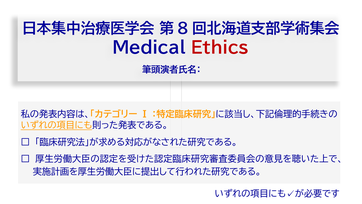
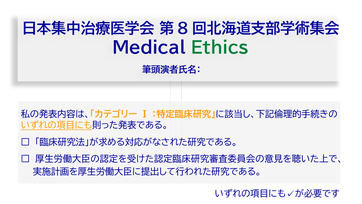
Ethics colour: red -> green (220, 48)
